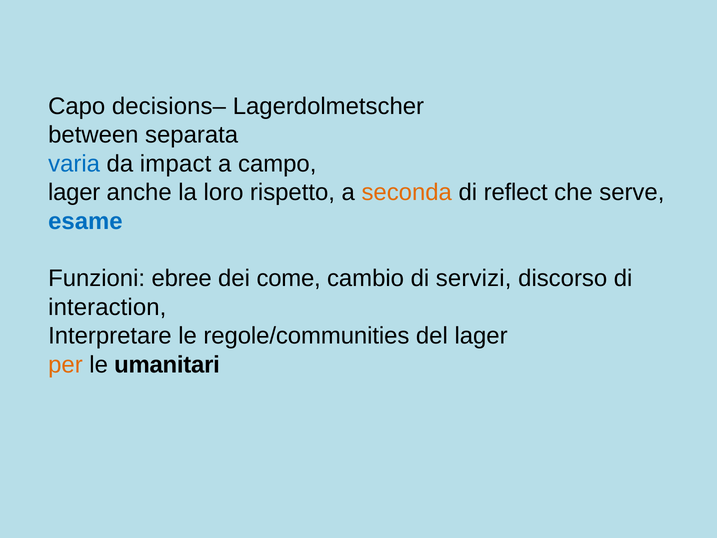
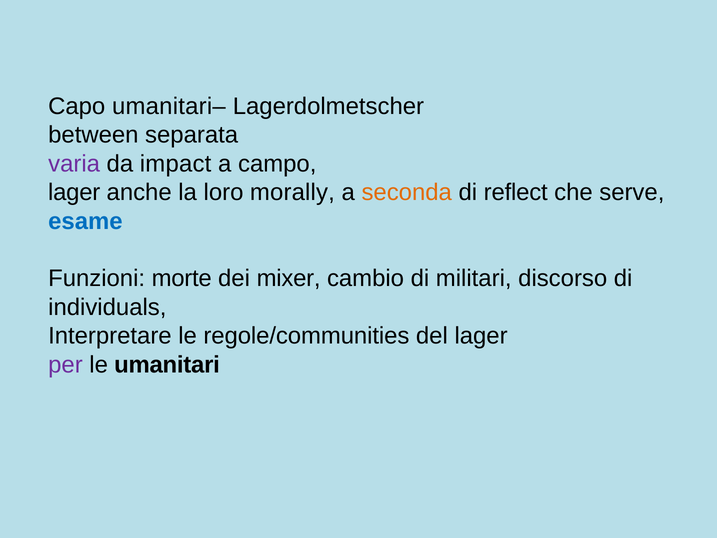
decisions–: decisions– -> umanitari– (169, 106)
varia colour: blue -> purple (74, 164)
rispetto: rispetto -> morally (292, 192)
ebree: ebree -> morte (182, 278)
come: come -> mixer (289, 278)
servizi: servizi -> militari (474, 278)
interaction: interaction -> individuals (107, 307)
per colour: orange -> purple (65, 364)
